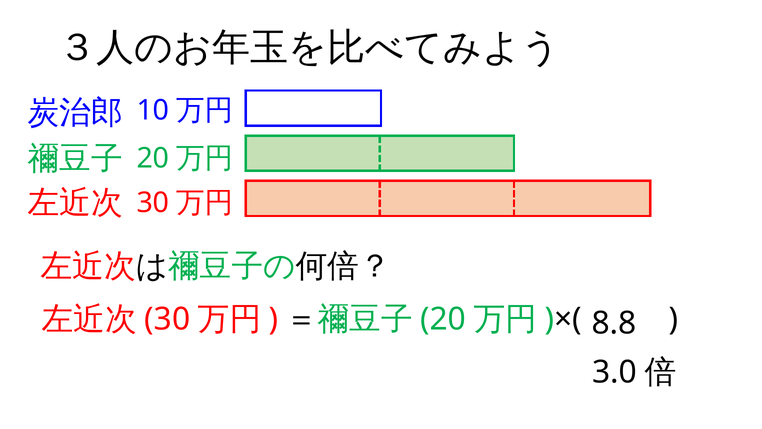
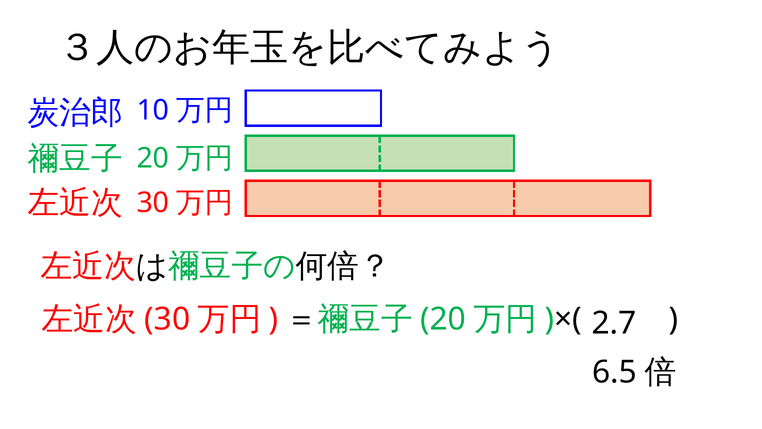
8.8: 8.8 -> 2.7 (614, 323)
3.0: 3.0 -> 6.5 (615, 372)
